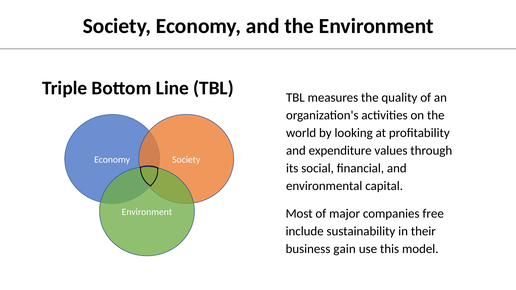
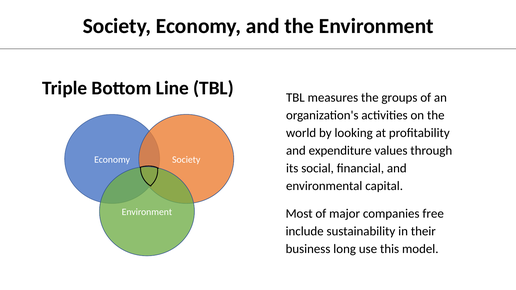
quality: quality -> groups (399, 98)
gain: gain -> long (345, 249)
